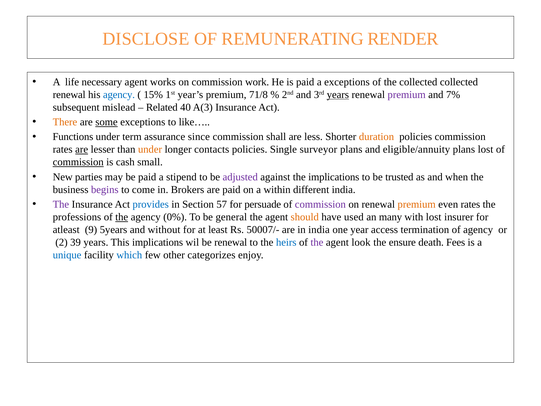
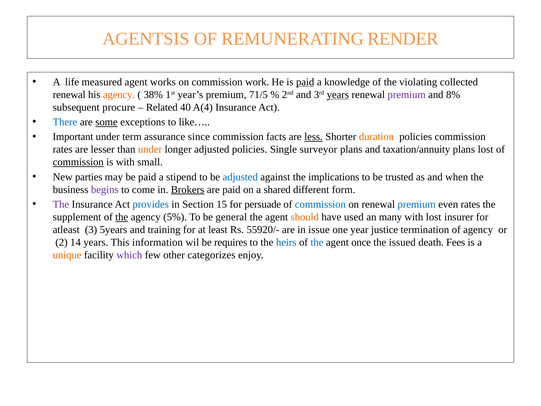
DISCLOSE: DISCLOSE -> AGENTSIS (146, 39)
necessary: necessary -> measured (102, 82)
paid underline: none -> present (305, 82)
a exceptions: exceptions -> knowledge (347, 82)
the collected: collected -> violating (418, 82)
agency colour: blue -> orange (119, 95)
15%: 15% -> 38% (153, 95)
71/8: 71/8 -> 71/5 (258, 95)
7%: 7% -> 8% (453, 95)
mislead: mislead -> procure (119, 107)
A(3: A(3 -> A(4 (203, 107)
There colour: orange -> blue (65, 122)
Functions: Functions -> Important (73, 137)
shall: shall -> facts (276, 137)
less underline: none -> present (313, 137)
are underline: present -> none (82, 149)
longer contacts: contacts -> adjusted (212, 149)
eligible/annuity: eligible/annuity -> taxation/annuity (417, 149)
is cash: cash -> with (125, 162)
adjusted colour: purple -> blue (240, 177)
Brokers underline: none -> present (188, 189)
within: within -> shared (277, 189)
different india: india -> form (344, 189)
57: 57 -> 15 (222, 204)
commission colour: purple -> blue (320, 204)
premium colour: orange -> blue (417, 204)
professions: professions -> supplement (77, 217)
0%: 0% -> 5% (175, 217)
9: 9 -> 3 (91, 230)
without: without -> training (164, 230)
50007/-: 50007/- -> 55920/- (263, 230)
in india: india -> issue (319, 230)
access: access -> justice (385, 230)
39: 39 -> 14 (75, 242)
This implications: implications -> information (157, 242)
be renewal: renewal -> requires (231, 242)
the colour: purple -> blue (317, 242)
look: look -> once (361, 242)
ensure: ensure -> issued (402, 242)
unique colour: blue -> orange (67, 255)
which colour: blue -> purple (129, 255)
